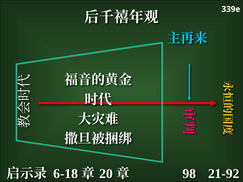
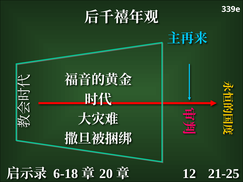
21-92: 21-92 -> 21-25 (224, 174)
98: 98 -> 12 (189, 174)
